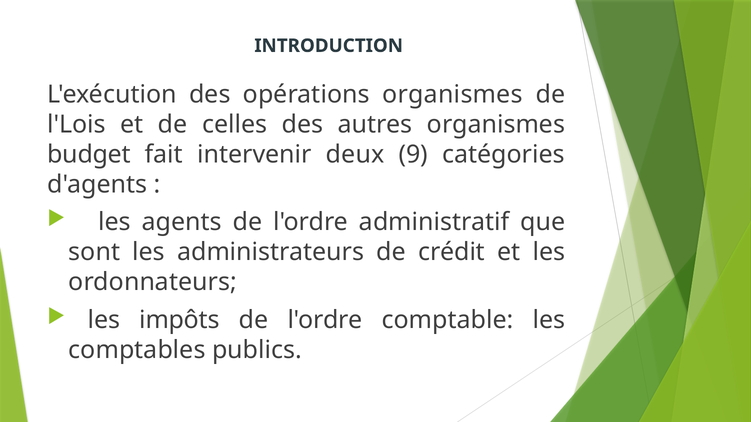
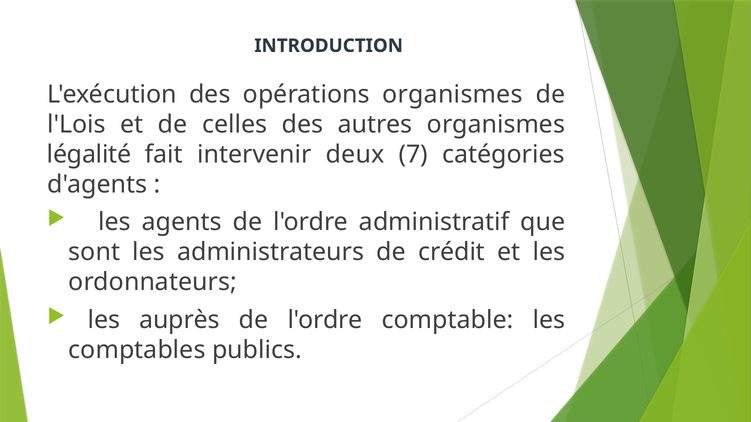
budget: budget -> légalité (89, 155)
9: 9 -> 7 (413, 155)
impôts: impôts -> auprès (180, 320)
